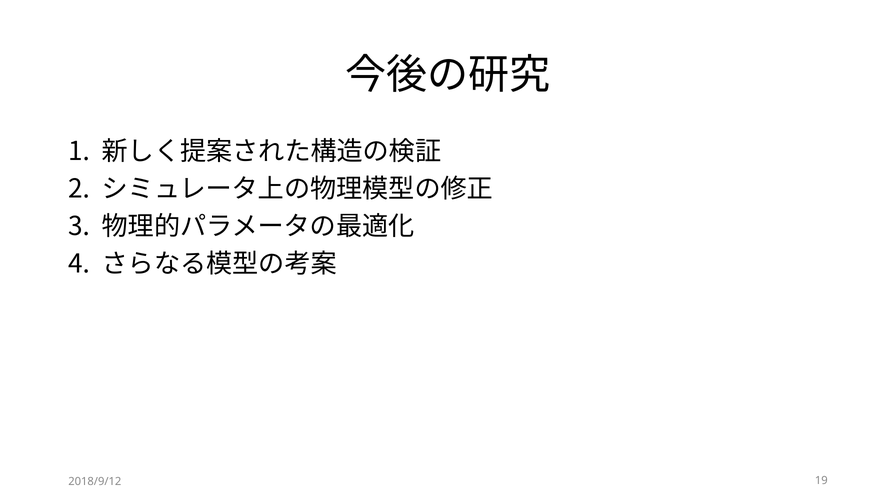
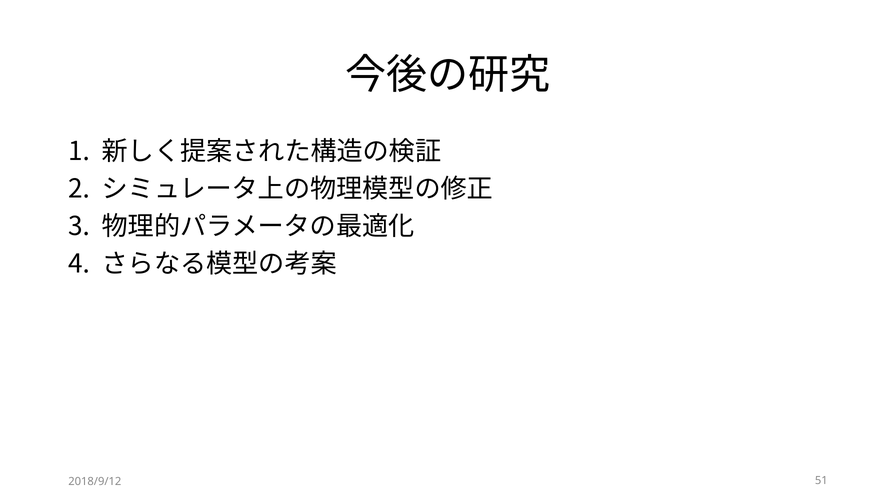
19: 19 -> 51 (821, 480)
